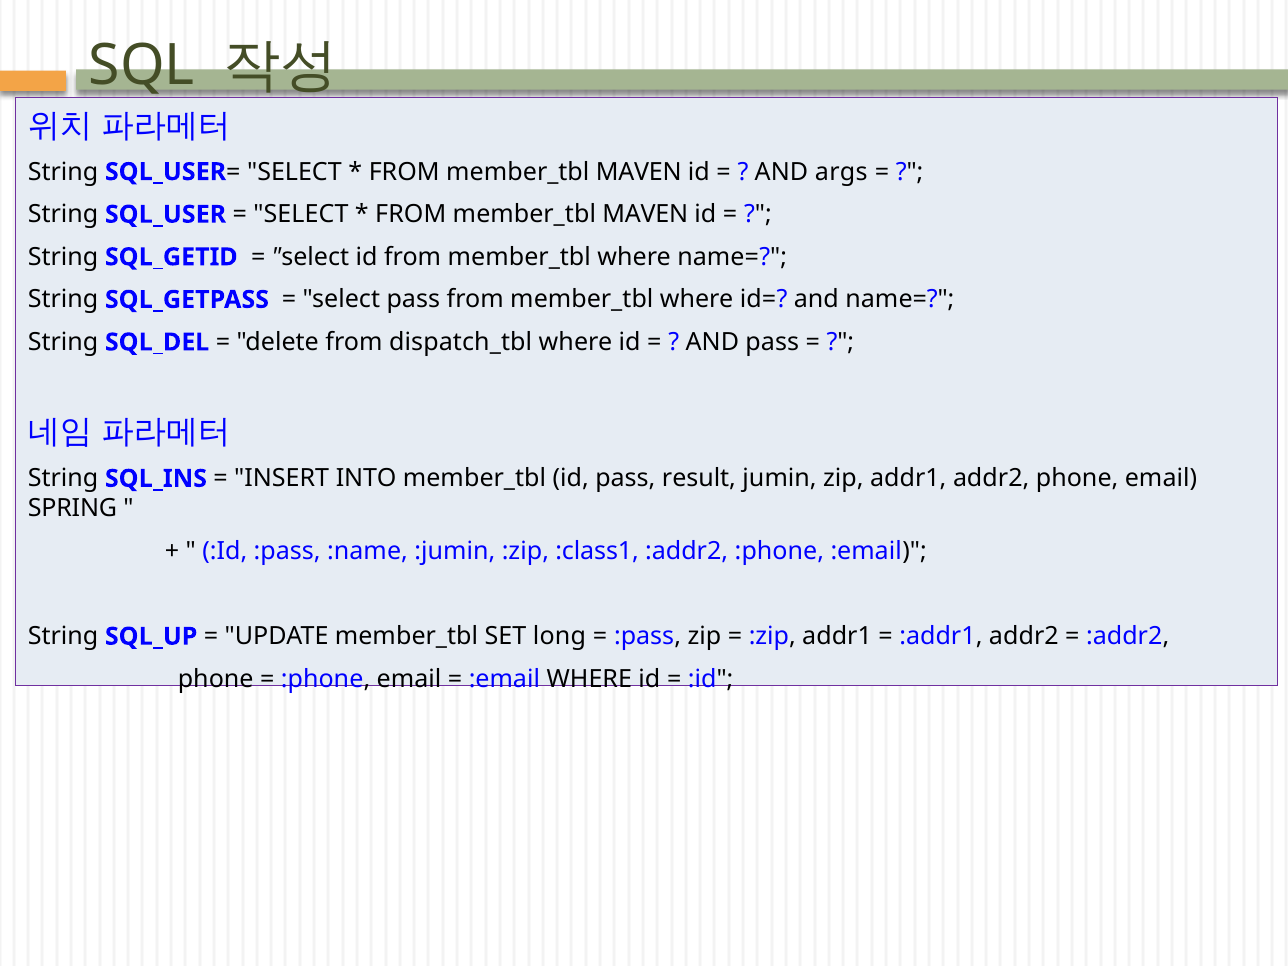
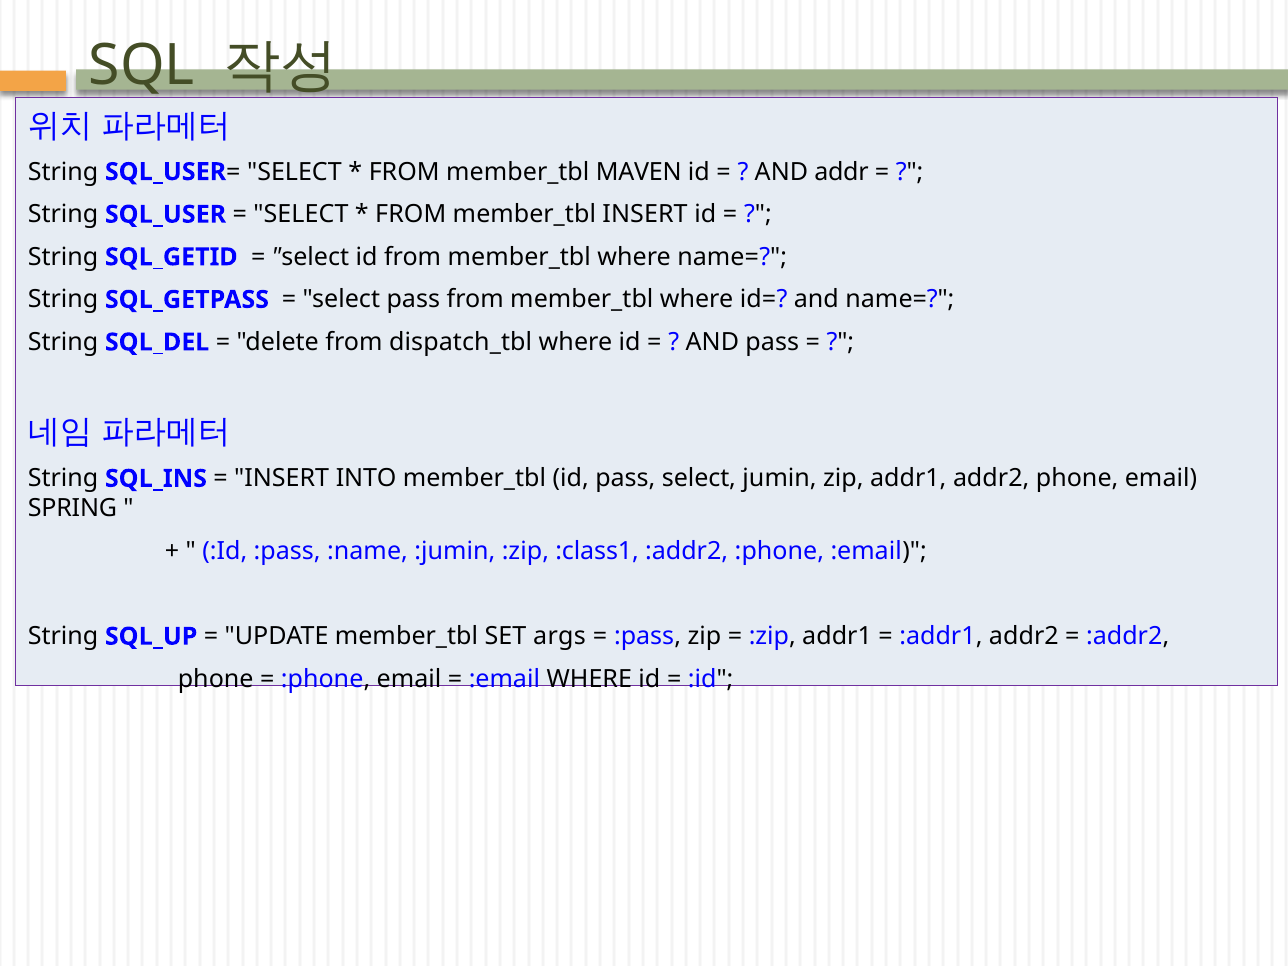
args: args -> addr (842, 172)
MAVEN: MAVEN -> INSERT (645, 214)
pass result: result -> select (699, 479)
long: long -> args (559, 636)
